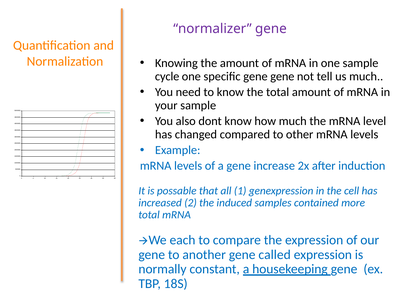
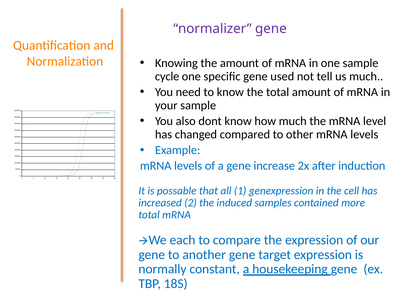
gene gene: gene -> used (282, 76)
called: called -> target (275, 254)
